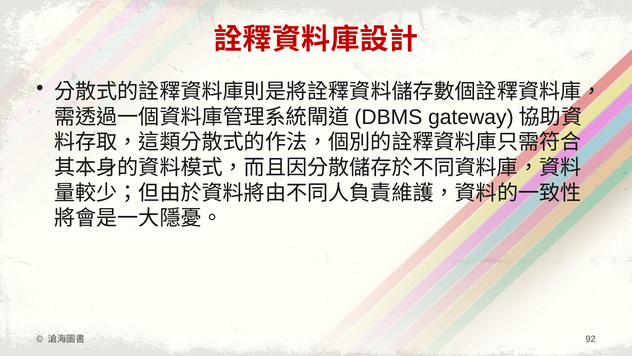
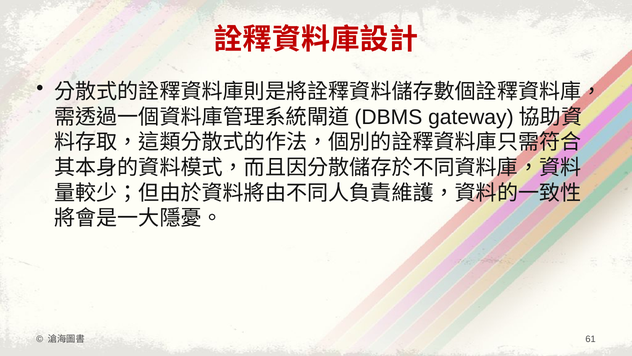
92: 92 -> 61 (591, 339)
